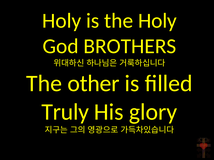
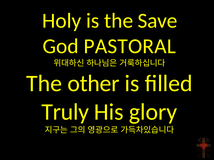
the Holy: Holy -> Save (157, 21)
BROTHERS: BROTHERS -> PASTORAL (130, 46)
